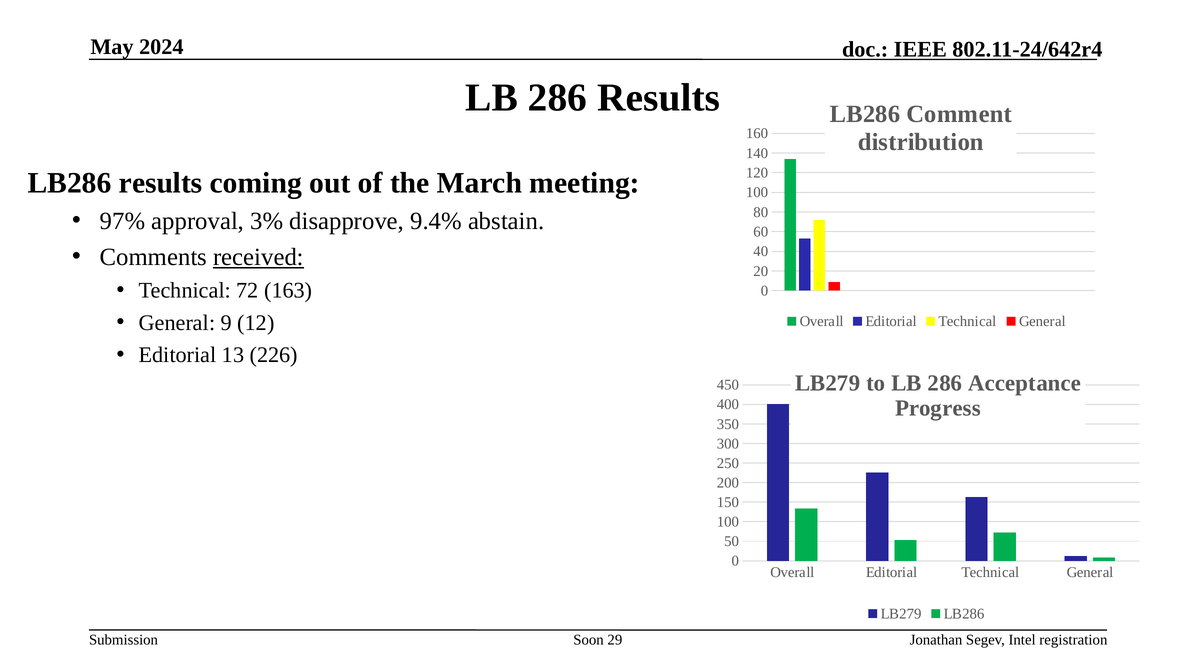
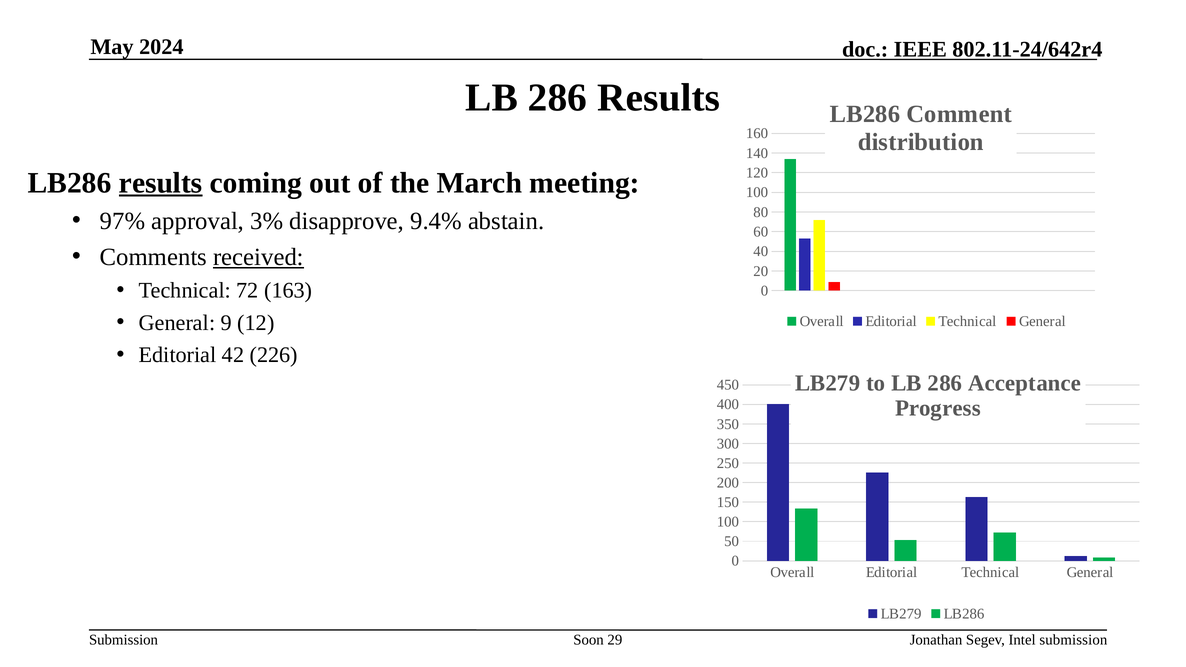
results underline: none -> present (161, 183)
13: 13 -> 42 (233, 355)
Intel registration: registration -> submission (1073, 640)
